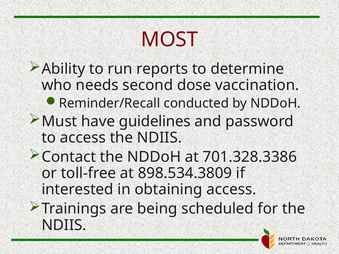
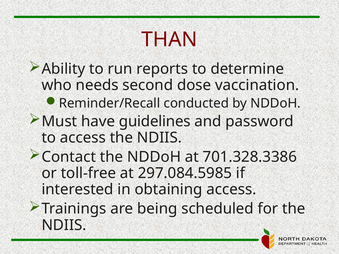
MOST: MOST -> THAN (169, 40)
898.534.3809: 898.534.3809 -> 297.084.5985 (185, 173)
